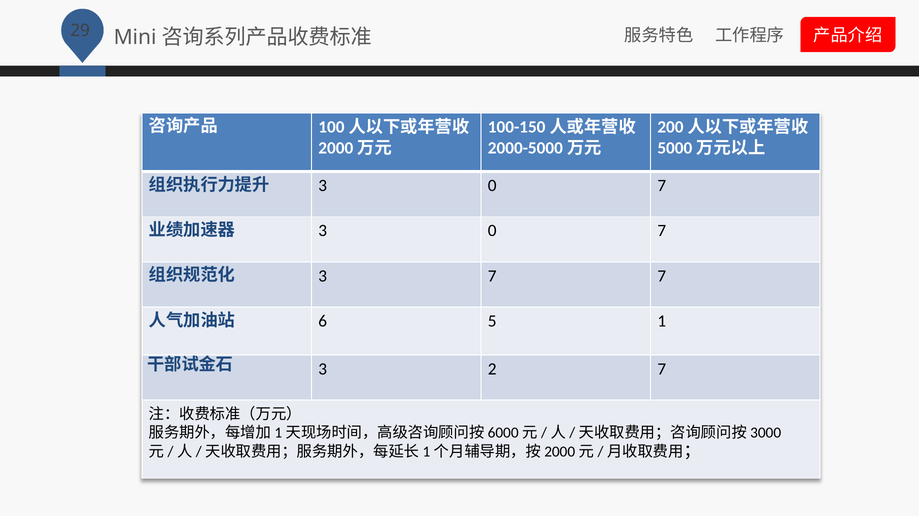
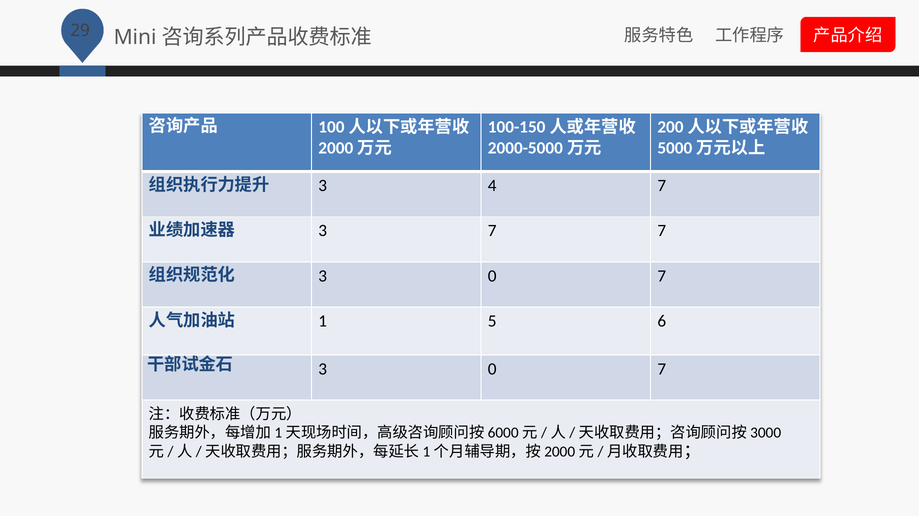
0: 0 -> 4 (492, 186)
0: 0 -> 7 (492, 231)
7: 7 -> 0 (492, 276)
6: 6 -> 1 (323, 322)
1: 1 -> 6 (662, 322)
2: 2 -> 0 (492, 370)
